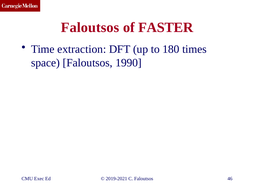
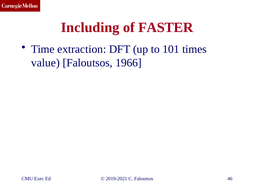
Faloutsos: Faloutsos -> Including (90, 27)
180: 180 -> 101 (171, 49)
space: space -> value (45, 63)
1990: 1990 -> 1966 (129, 63)
